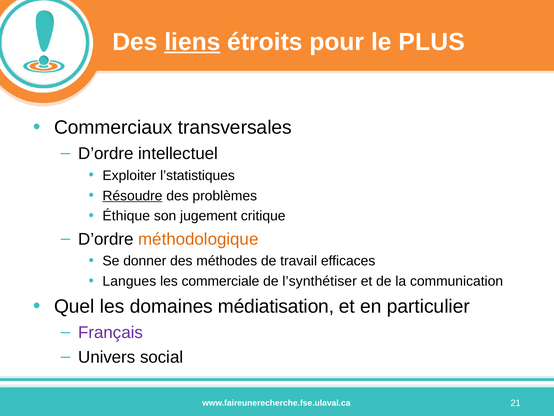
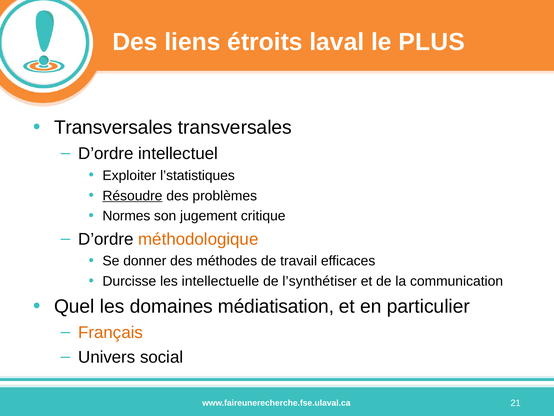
liens underline: present -> none (192, 42)
pour: pour -> laval (337, 42)
Commerciaux: Commerciaux -> Transversales (113, 127)
Éthique: Éthique -> Normes (126, 216)
Langues: Langues -> Durcisse (129, 281)
commerciale: commerciale -> intellectuelle (220, 281)
Français colour: purple -> orange (111, 332)
